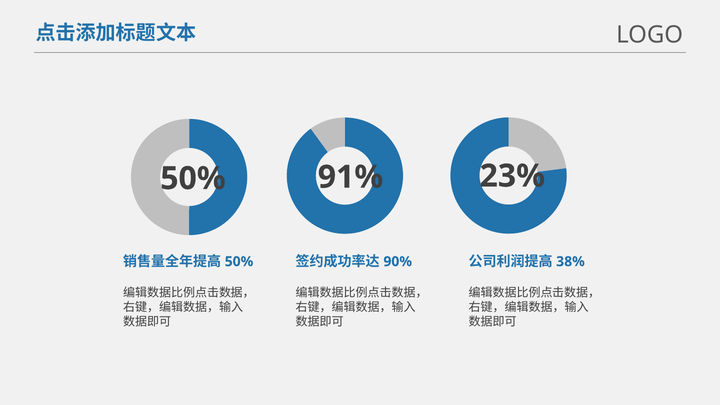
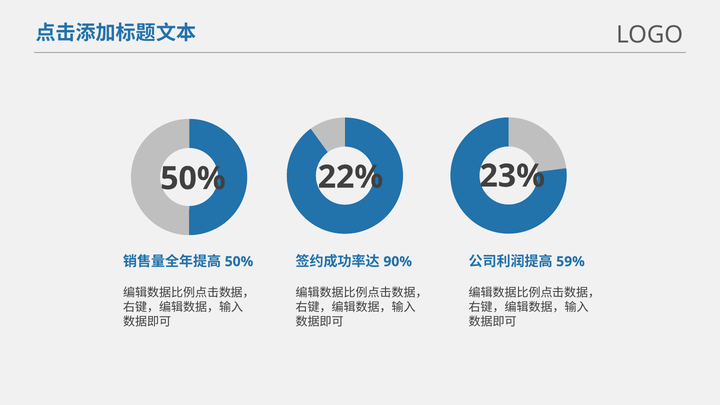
91%: 91% -> 22% (350, 177)
38%: 38% -> 59% (570, 262)
